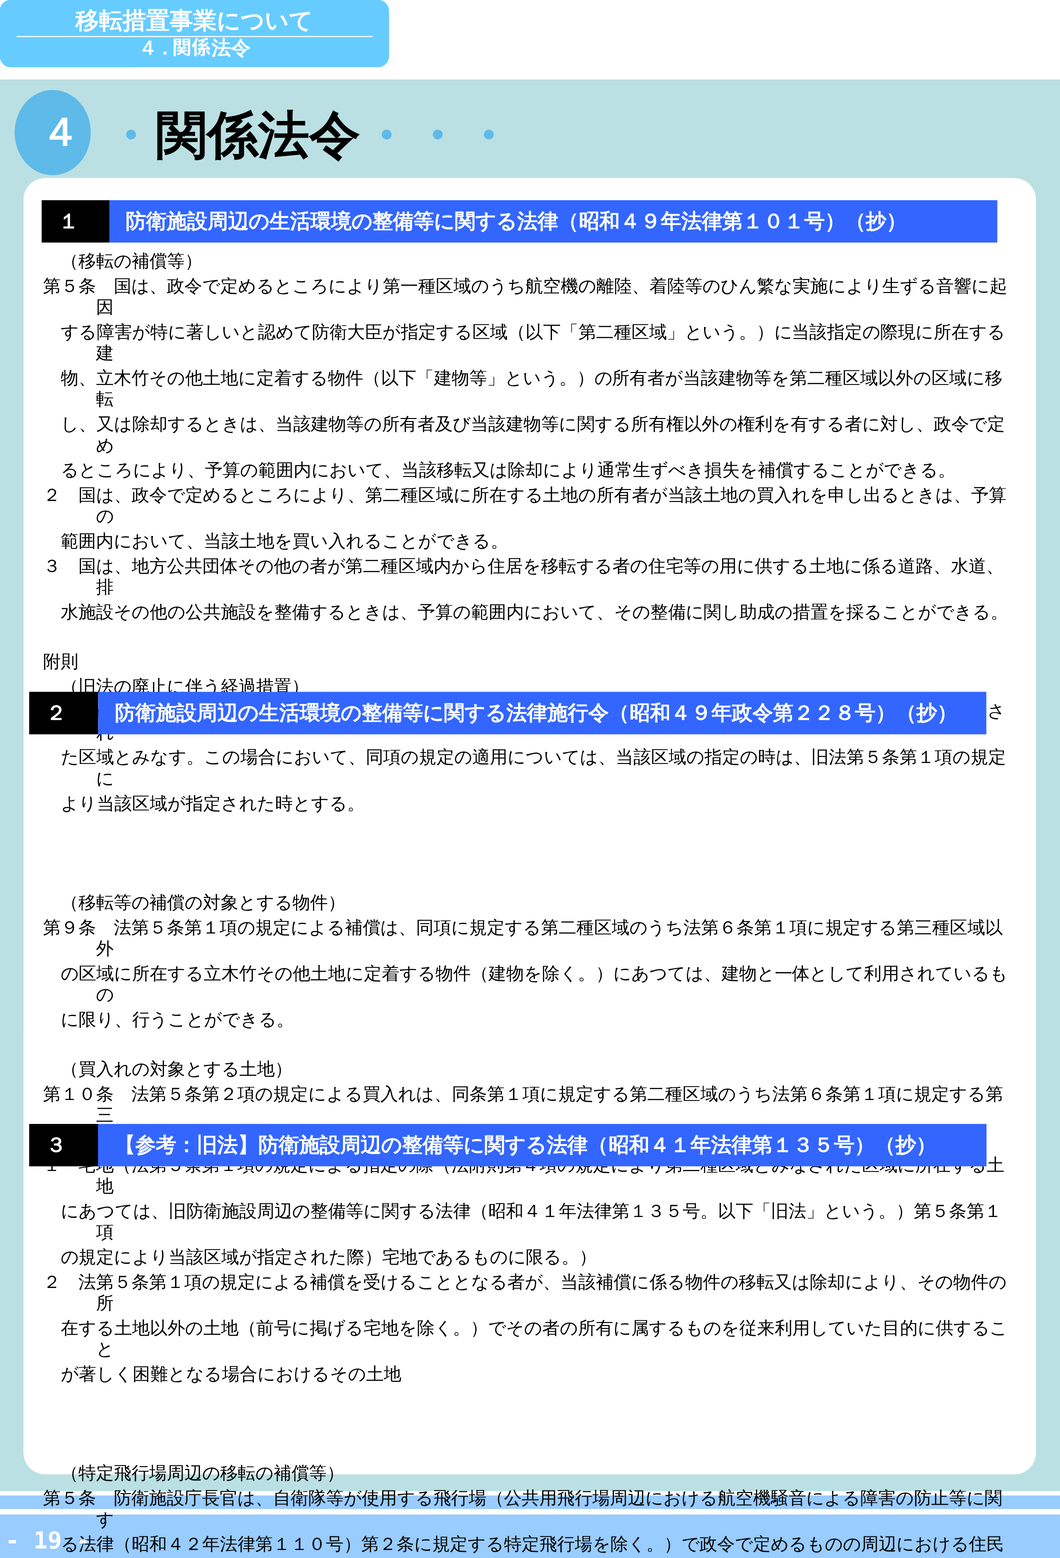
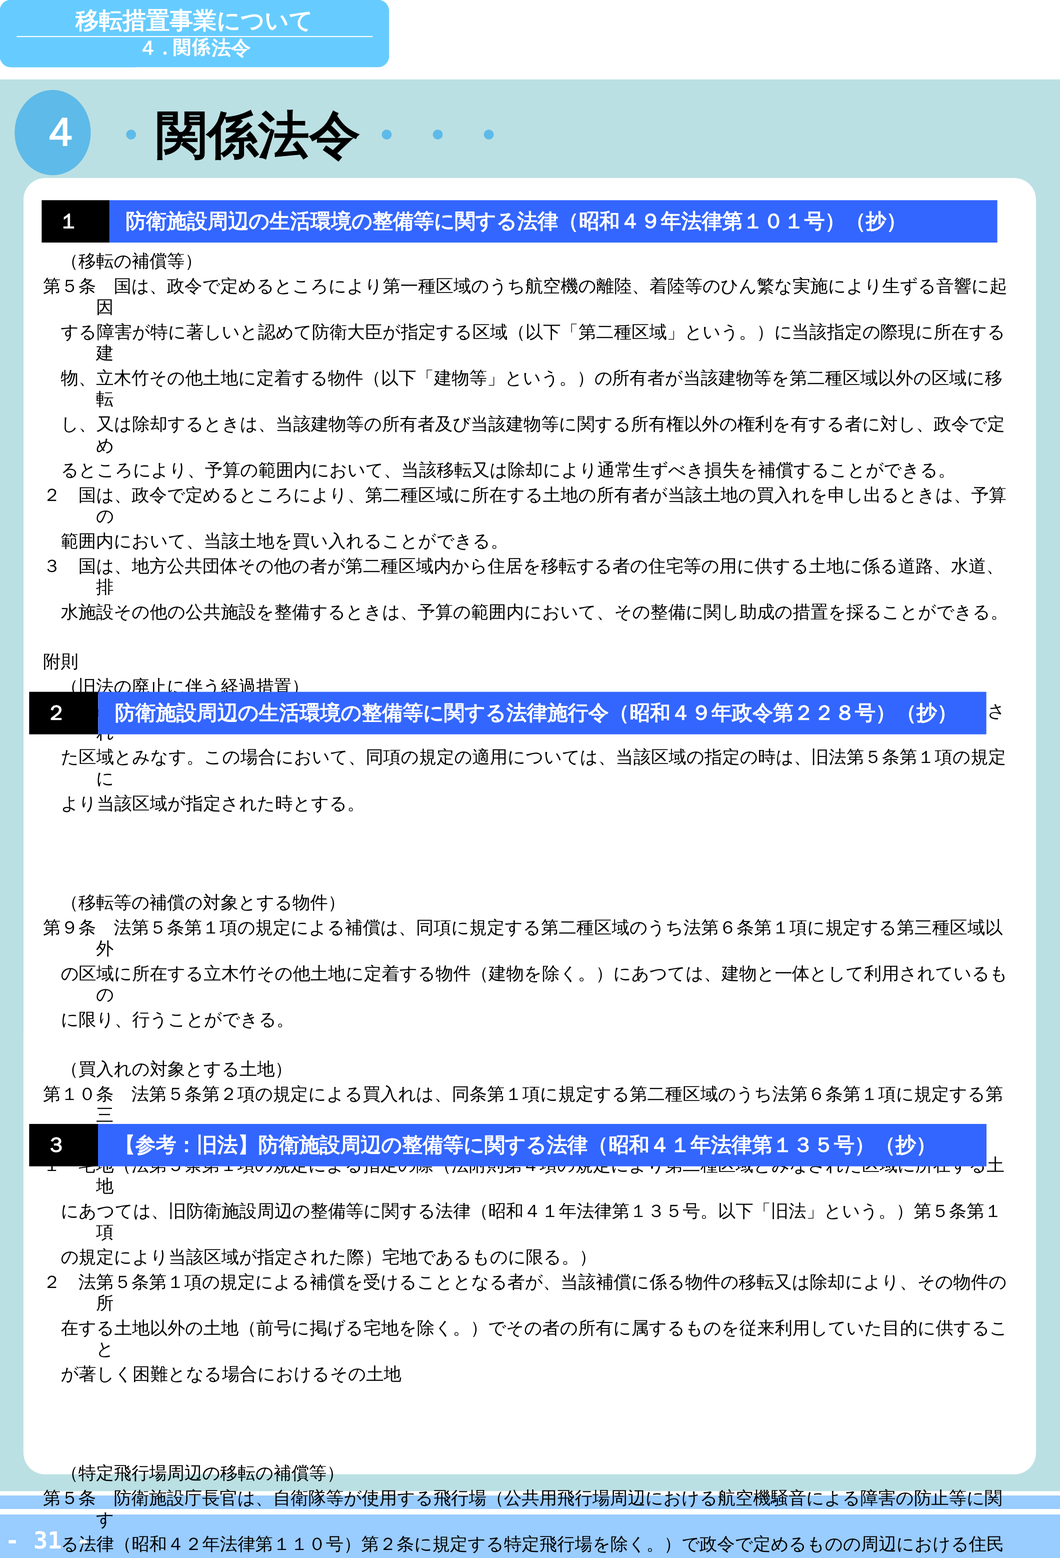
19: 19 -> 31 (48, 1541)
